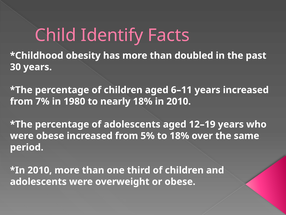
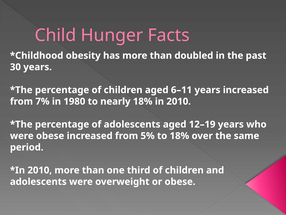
Identify: Identify -> Hunger (112, 35)
